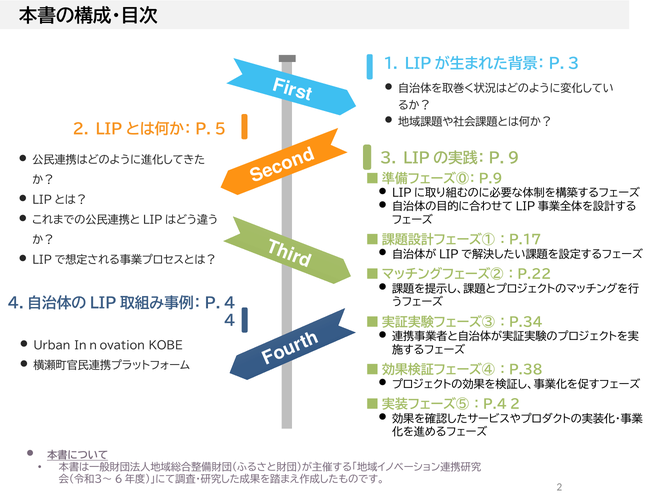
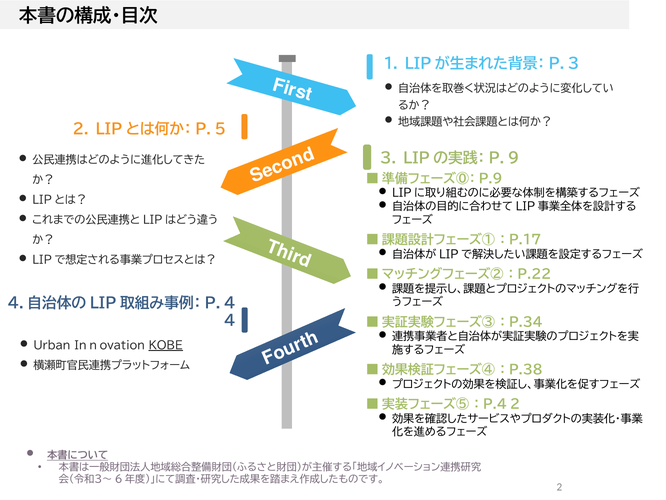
KOBE underline: none -> present (166, 345)
